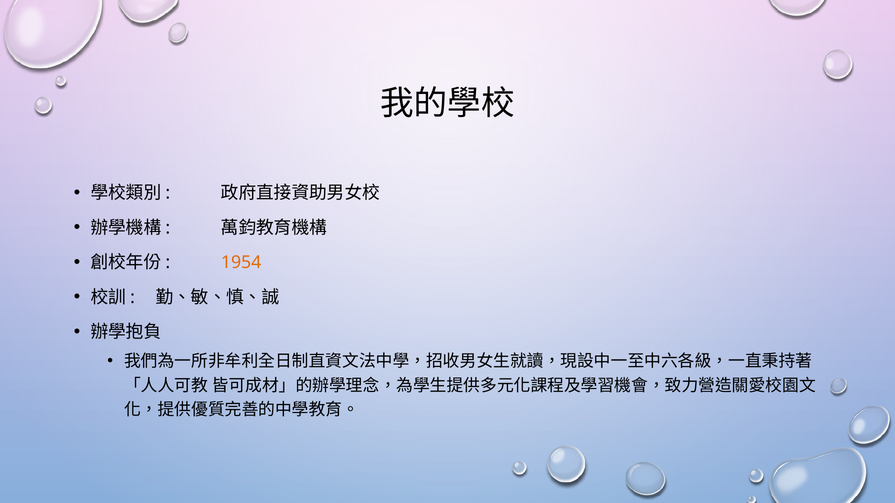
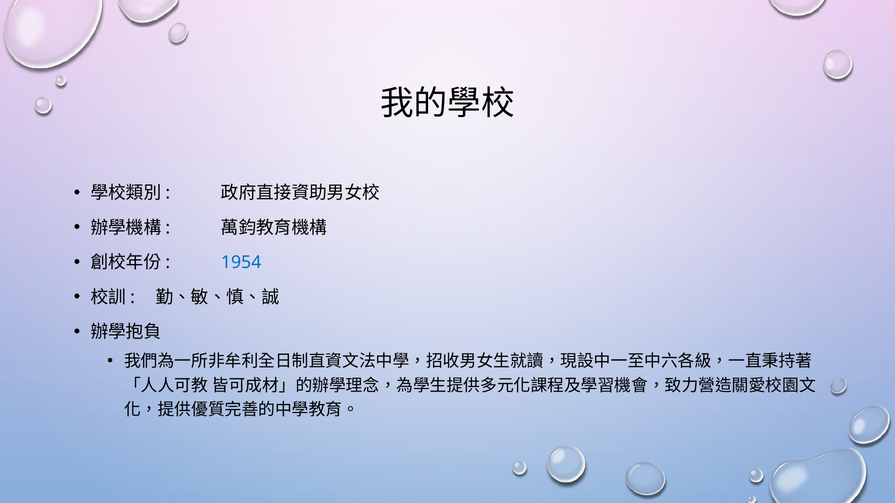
1954 colour: orange -> blue (241, 263)
